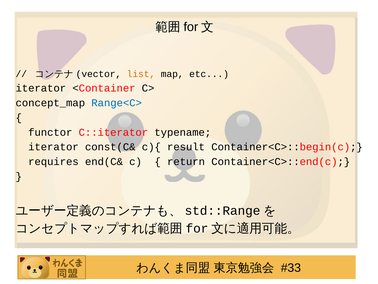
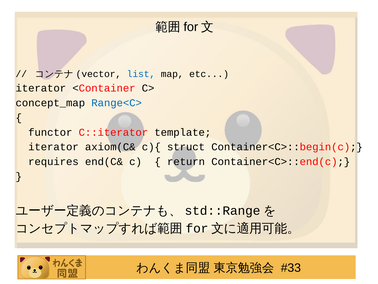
list colour: orange -> blue (141, 74)
typename: typename -> template (183, 132)
const(C&: const(C& -> axiom(C& (110, 147)
result: result -> struct (186, 147)
